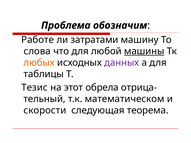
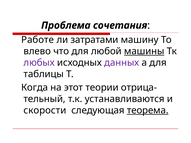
обозначим: обозначим -> сочетания (120, 25)
слова: слова -> влево (37, 51)
любых colour: orange -> purple (39, 63)
Тезис: Тезис -> Когда (35, 88)
обрела: обрела -> теории (102, 88)
математическом: математическом -> устанавливаются (125, 99)
теорема underline: none -> present (148, 111)
